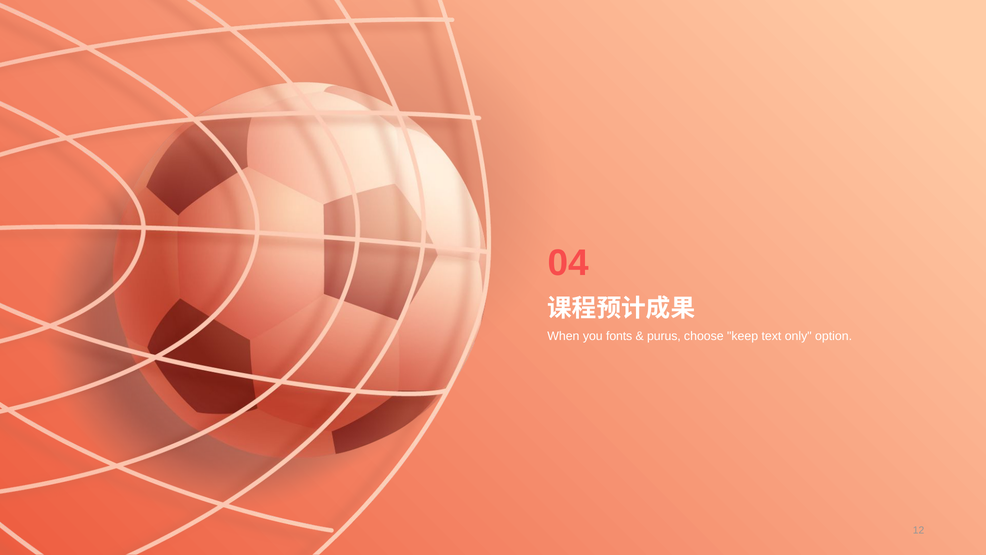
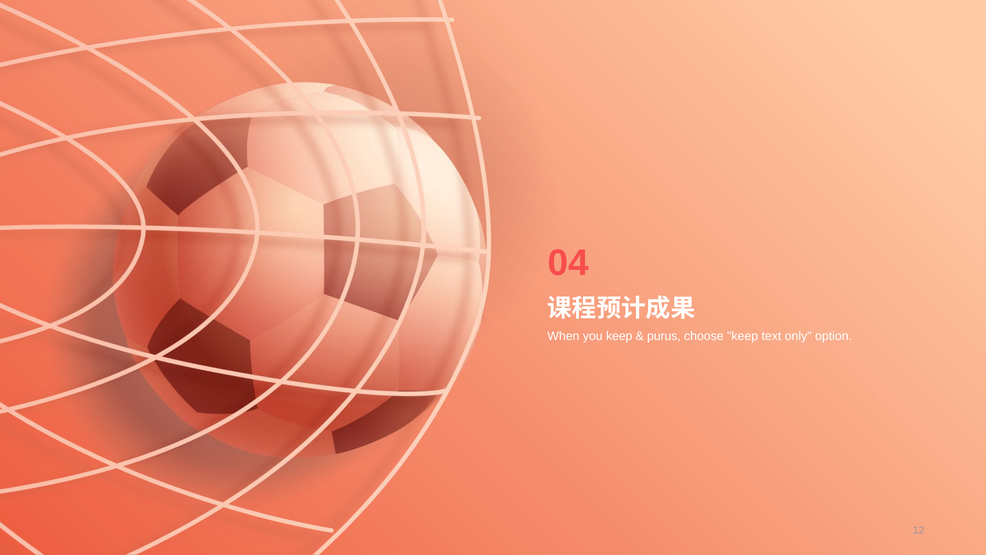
you fonts: fonts -> keep (619, 336)
